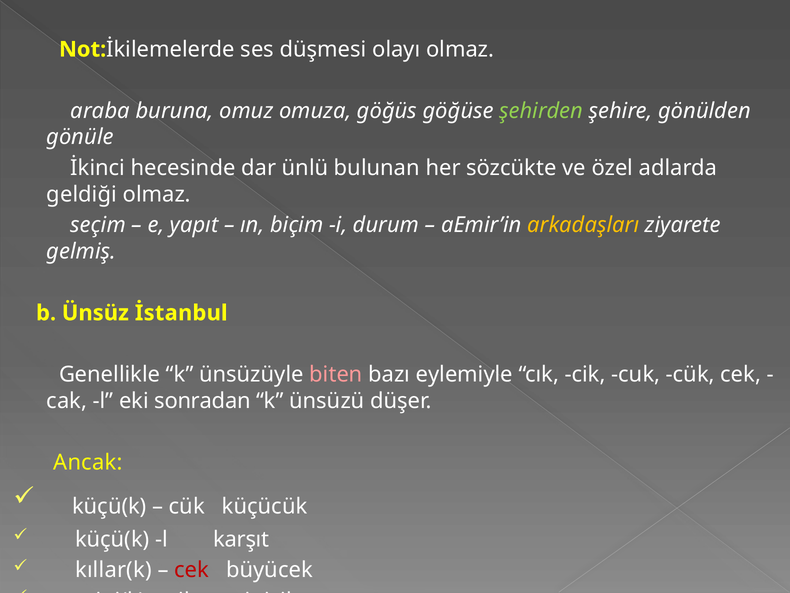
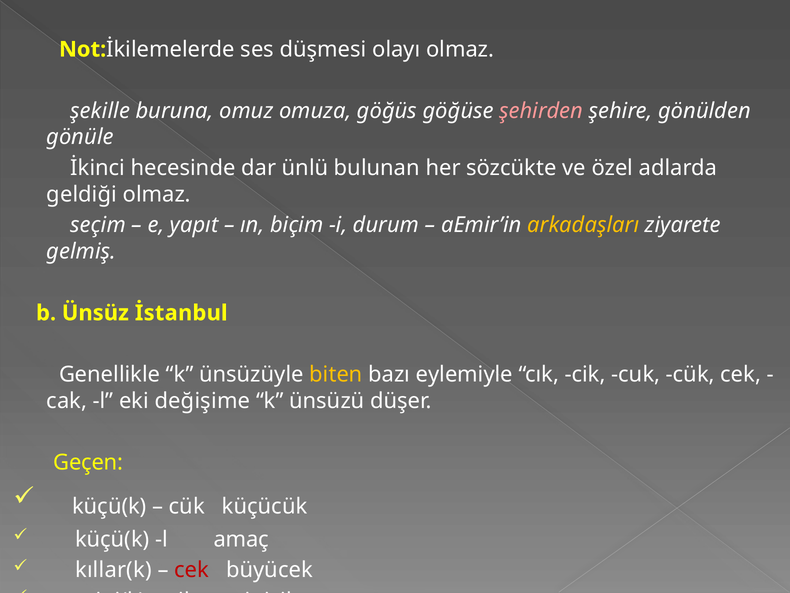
araba: araba -> şekille (100, 111)
şehirden colour: light green -> pink (541, 111)
biten colour: pink -> yellow (336, 374)
sonradan: sonradan -> değişime (202, 401)
Ancak: Ancak -> Geçen (88, 462)
karşıt: karşıt -> amaç (241, 539)
